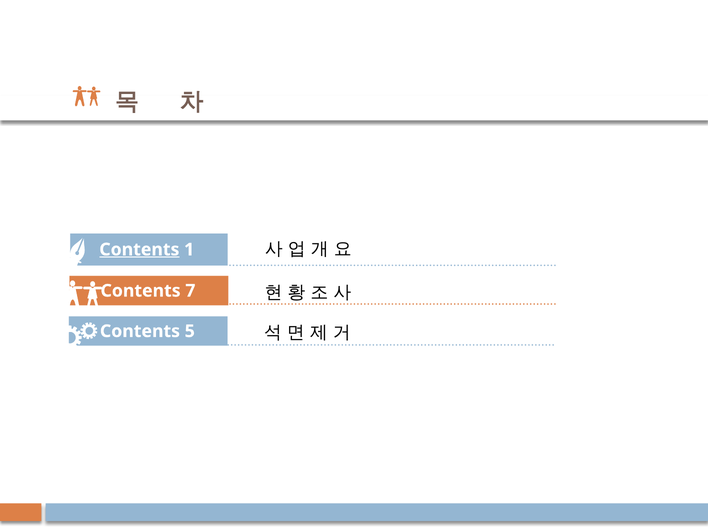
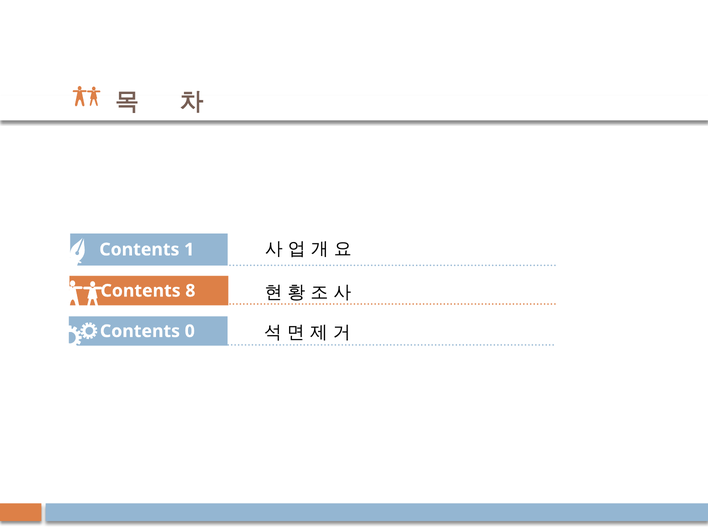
Contents underline: present -> none (139, 250)
7: 7 -> 8 (190, 291)
5: 5 -> 0 (190, 331)
